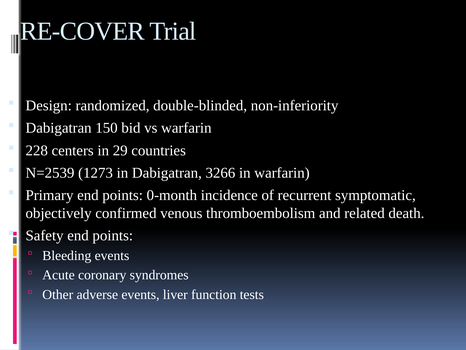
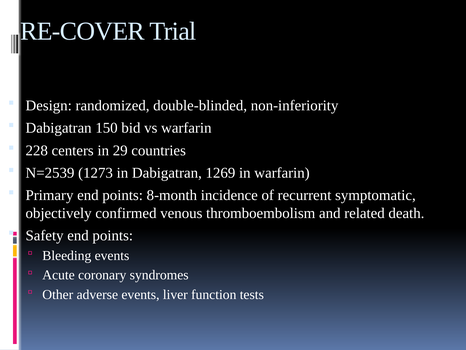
3266: 3266 -> 1269 (220, 173)
0-month: 0-month -> 8-month (172, 195)
